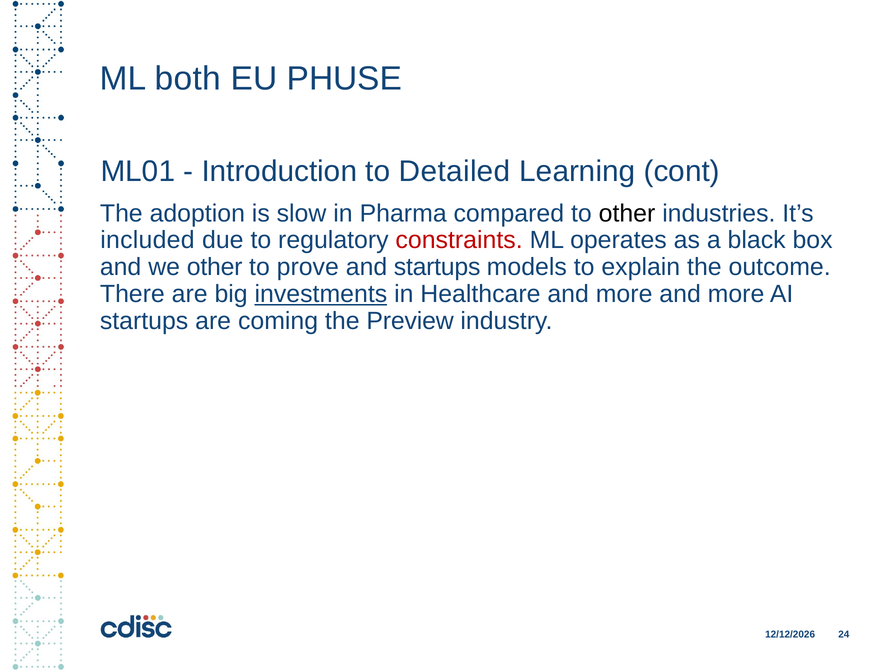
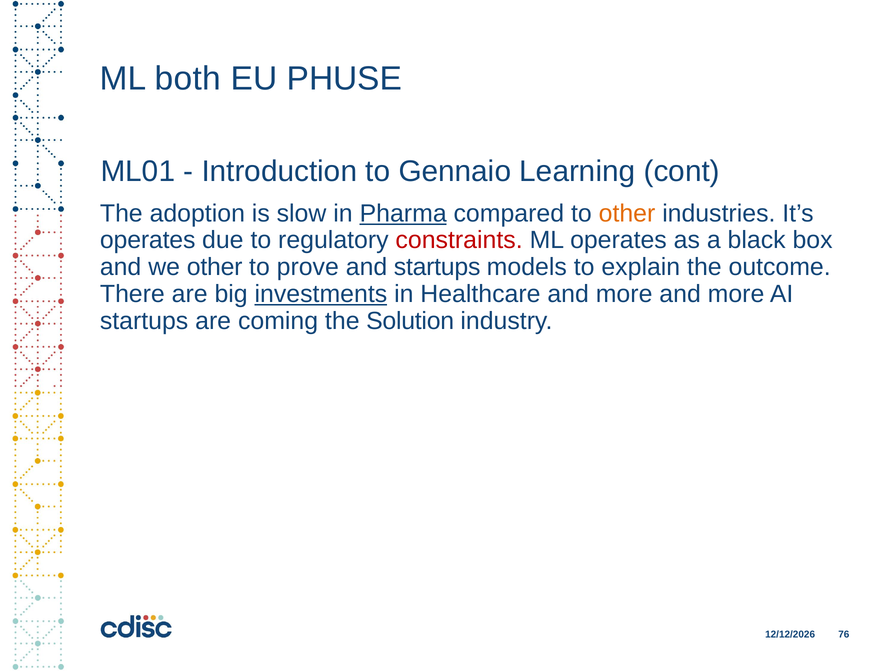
Detailed: Detailed -> Gennaio (455, 171)
Pharma underline: none -> present (403, 213)
other colour: black -> orange (627, 213)
included: included -> operates (148, 240)
Preview: Preview -> Solution (410, 321)
24: 24 -> 76 (844, 634)
